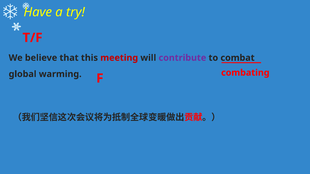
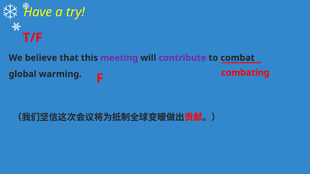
meeting colour: red -> purple (119, 58)
